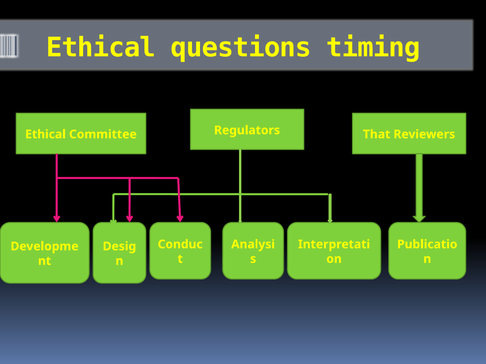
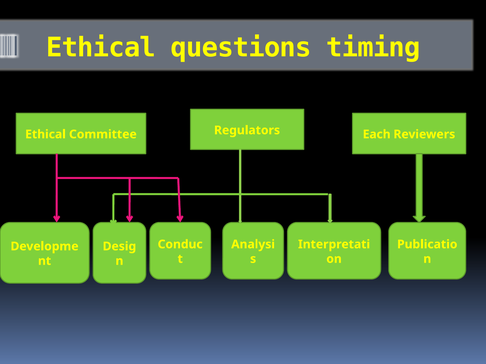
That: That -> Each (377, 135)
